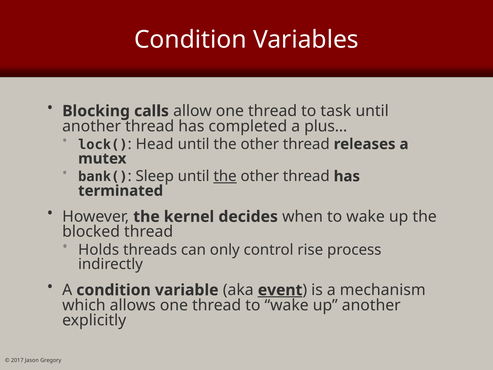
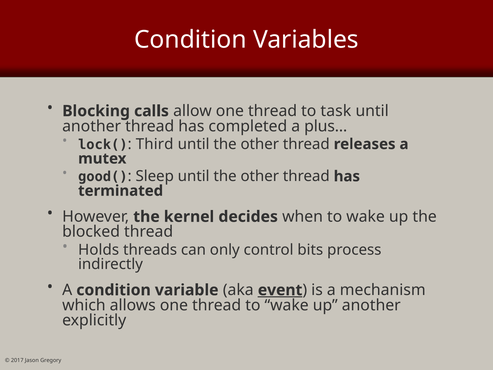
Head: Head -> Third (155, 144)
bank(: bank( -> good( (103, 177)
the underline: present -> none (225, 176)
rise: rise -> bits (310, 250)
